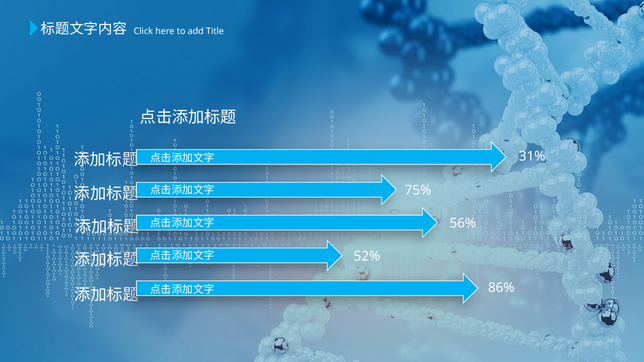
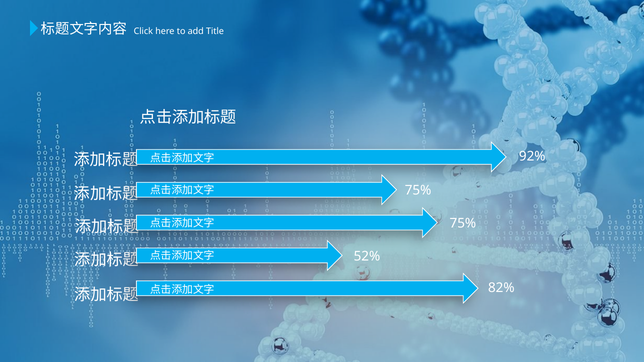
31%: 31% -> 92% (532, 156)
56%: 56% -> 75% (463, 223)
86%: 86% -> 82% (501, 288)
